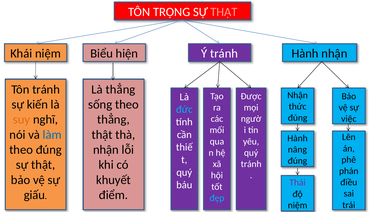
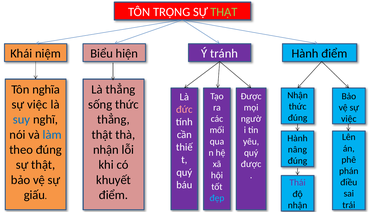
THẬT colour: pink -> light green (224, 12)
Hành nhận: nhận -> điểm (334, 54)
Tôn tránh: tránh -> nghĩa (46, 89)
kiến: kiến -> việc (37, 105)
sống theo: theo -> thức (127, 105)
đức colour: light blue -> pink (184, 110)
suy colour: orange -> blue (22, 120)
tránh: tránh -> được (251, 164)
niệm: niệm -> nhận (298, 205)
